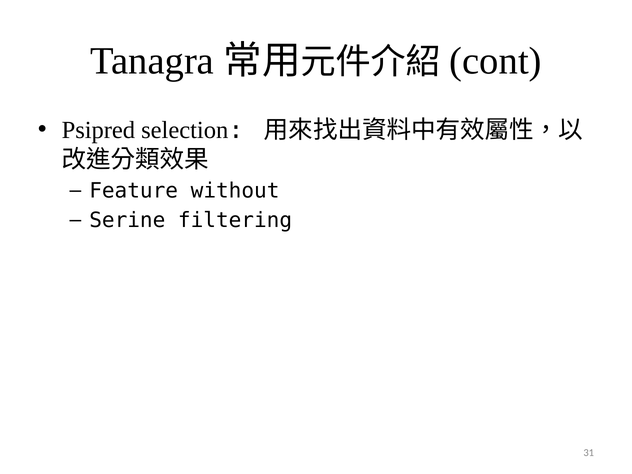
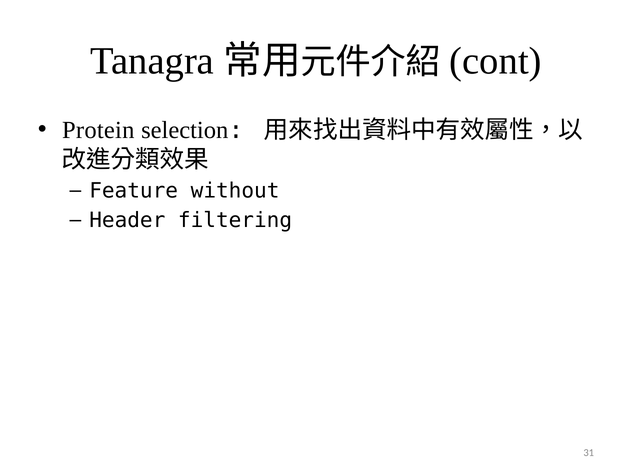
Psipred: Psipred -> Protein (98, 130)
Serine: Serine -> Header (127, 220)
